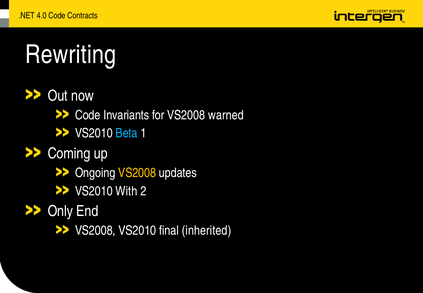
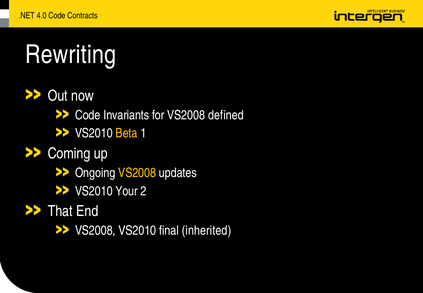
warned: warned -> defined (226, 115)
Beta colour: light blue -> yellow (127, 133)
With: With -> Your (127, 191)
Only: Only -> That (60, 211)
